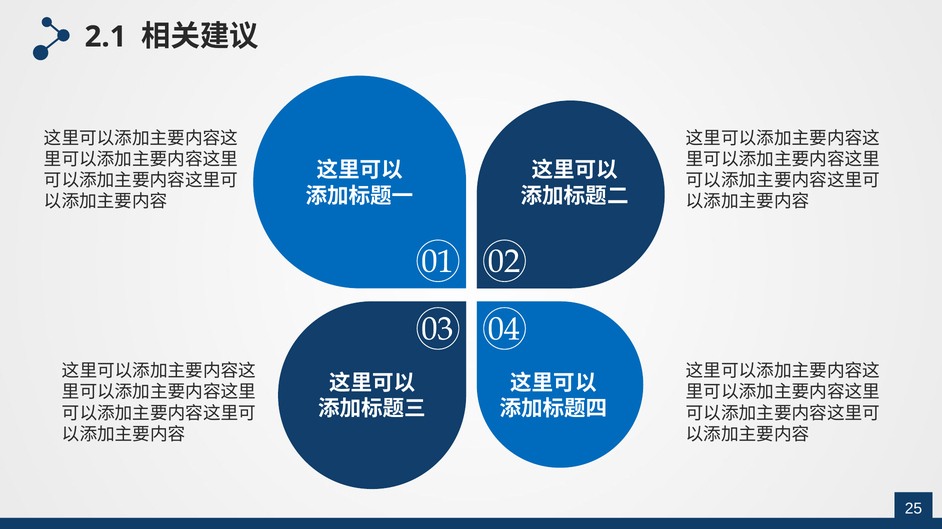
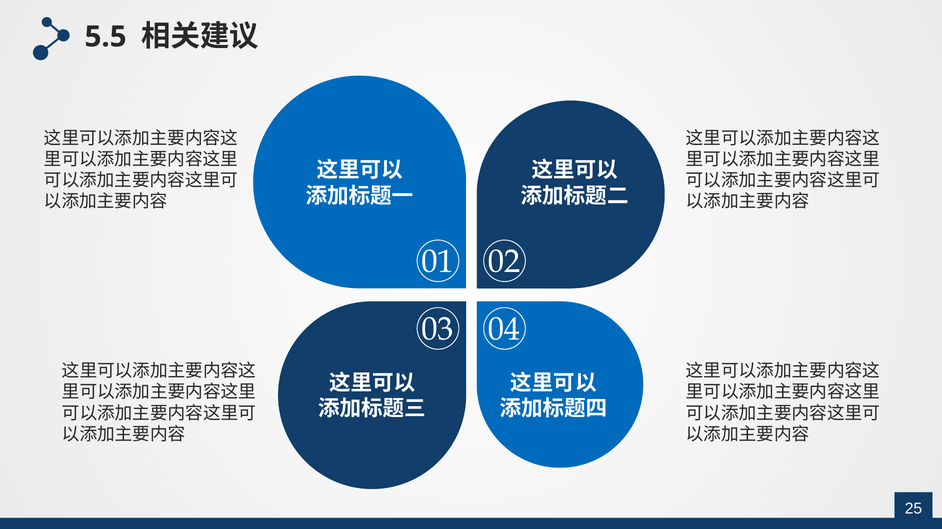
2.1: 2.1 -> 5.5 (106, 37)
